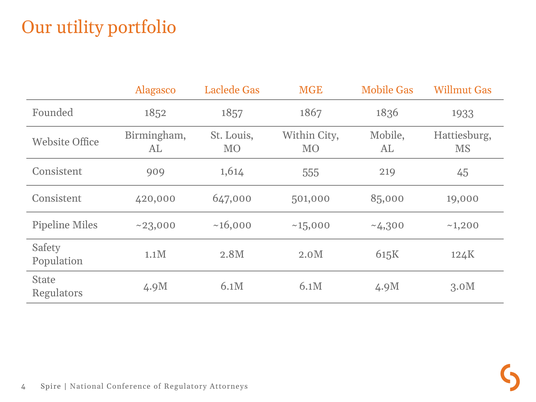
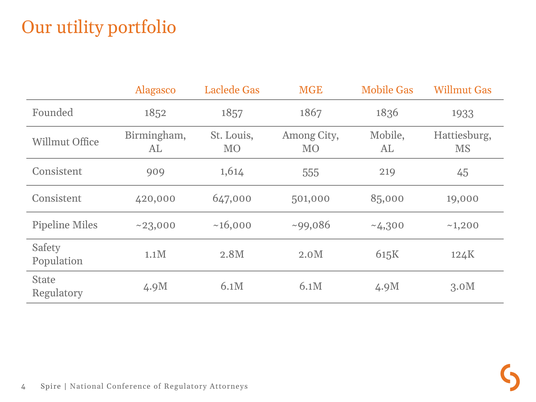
Within: Within -> Among (299, 135)
Website: Website -> Willmut (51, 142)
~15,000: ~15,000 -> ~99,086 (311, 225)
Regulators: Regulators -> Regulatory (57, 293)
